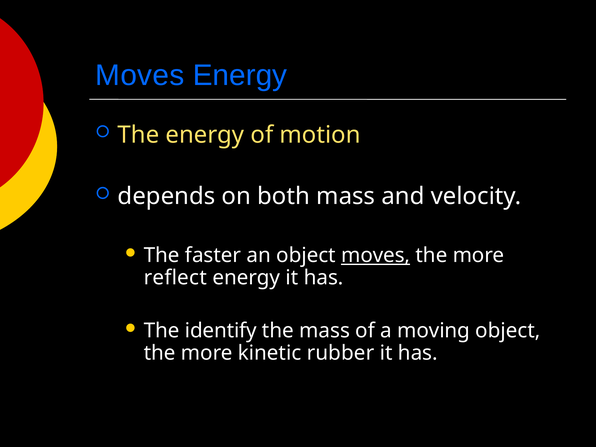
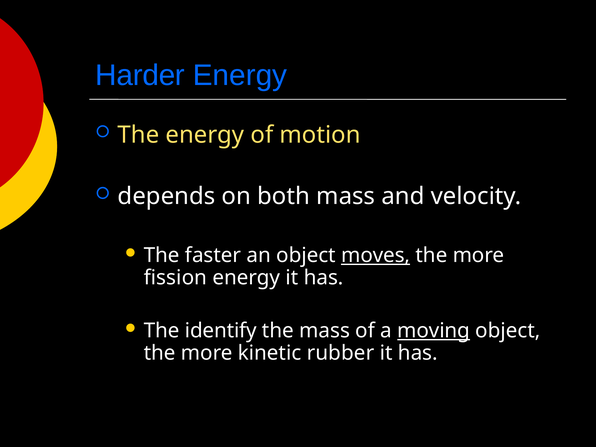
Moves: Moves -> Harder (140, 75)
reflect: reflect -> fission (175, 278)
moving underline: none -> present (434, 331)
